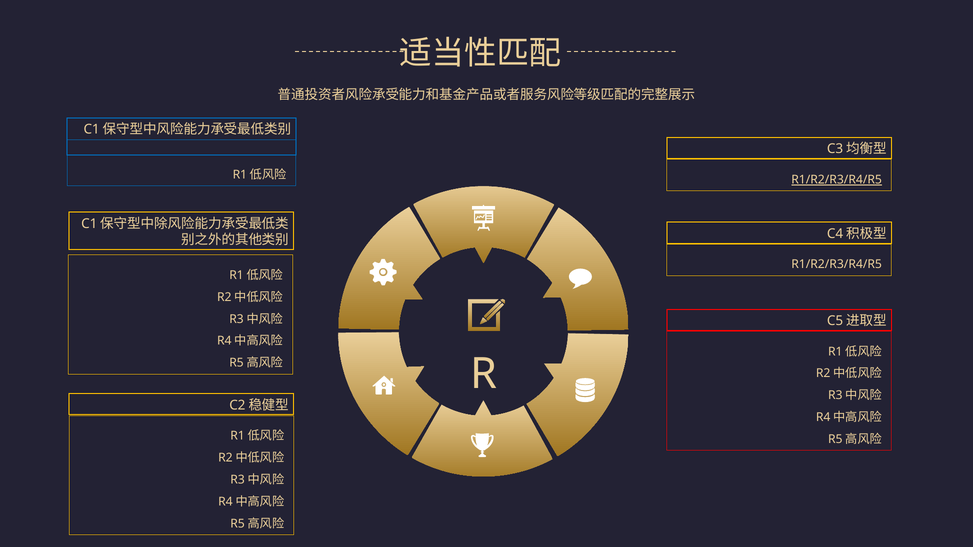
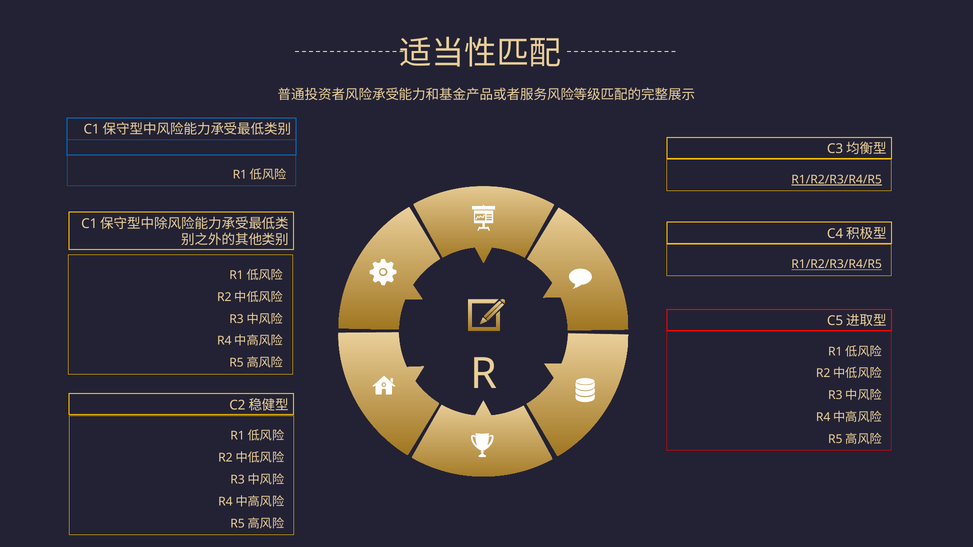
R1/R2/R3/R4/R5 underline: none -> present (837, 265)
